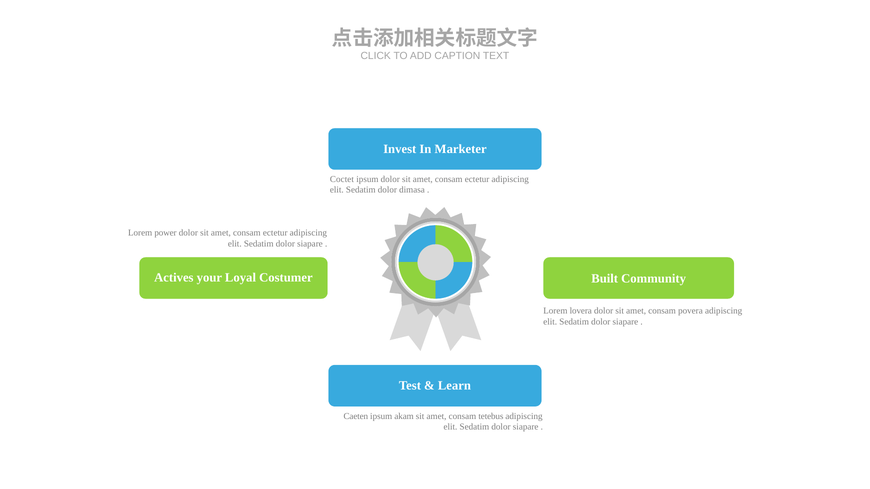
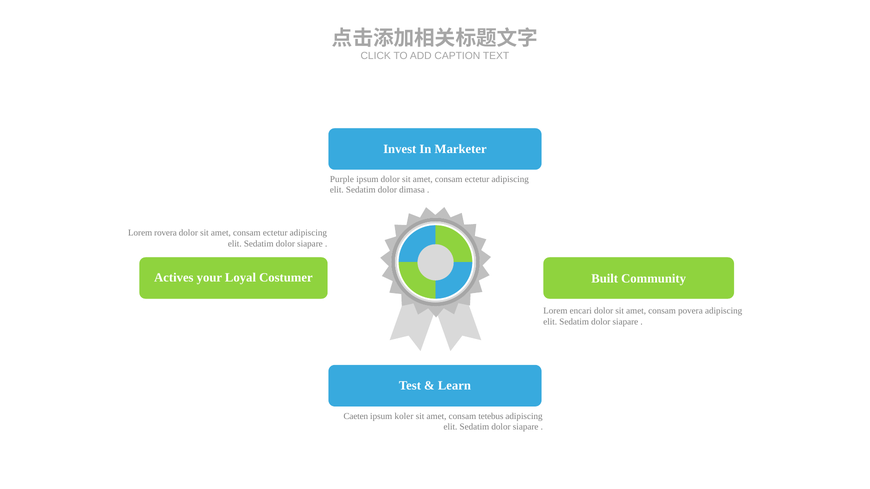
Coctet: Coctet -> Purple (342, 179)
power: power -> rovera (166, 233)
lovera: lovera -> encari (581, 311)
akam: akam -> koler (404, 416)
